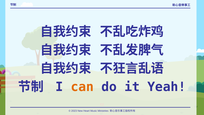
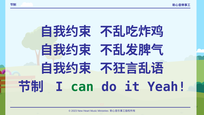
can colour: orange -> green (82, 87)
